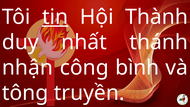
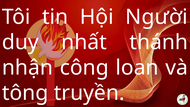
tin underline: present -> none (55, 17)
Thành: Thành -> Người (156, 17)
bình: bình -> loan (137, 68)
